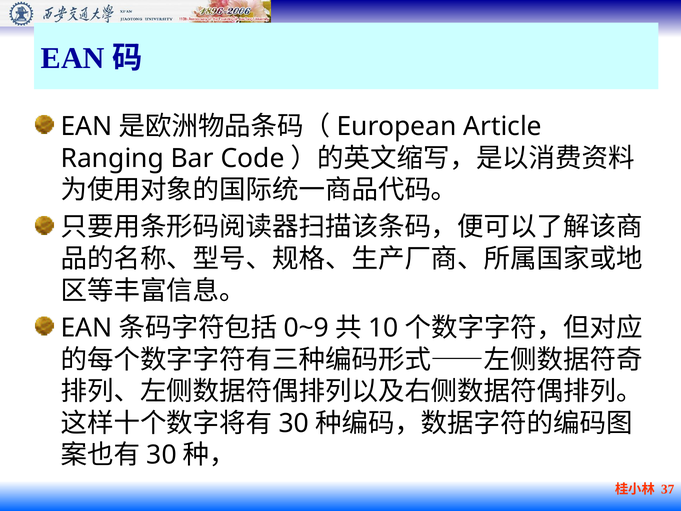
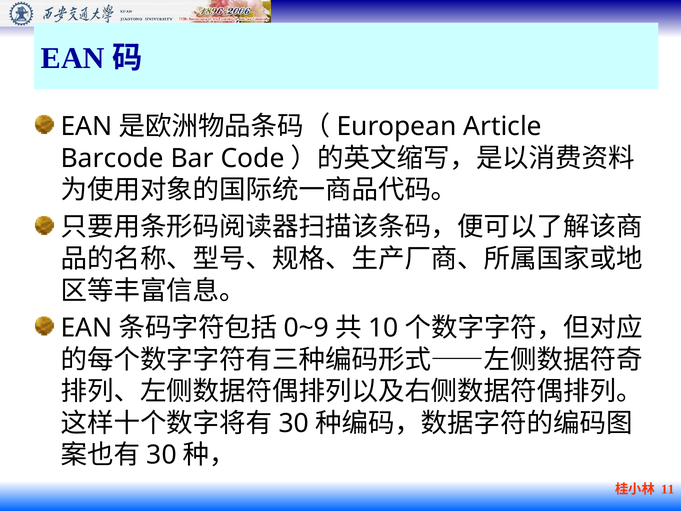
Ranging: Ranging -> Barcode (112, 158)
37: 37 -> 11 (668, 489)
